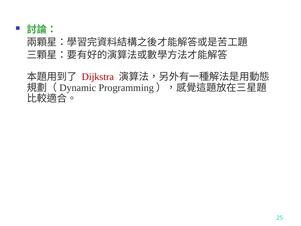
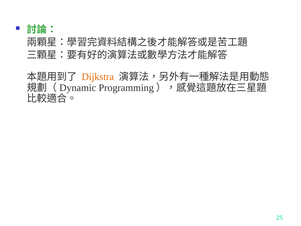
Dijkstra colour: red -> orange (98, 77)
